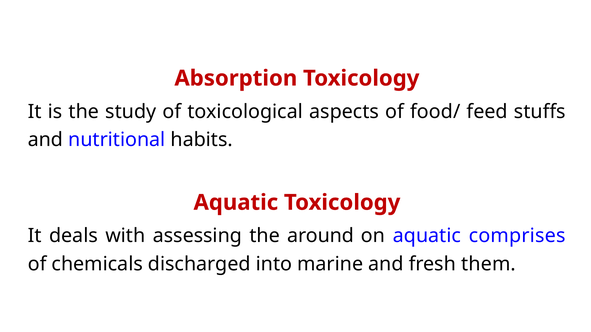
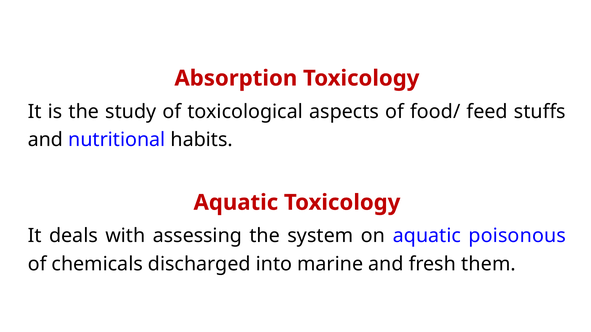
around: around -> system (320, 236)
comprises: comprises -> poisonous (517, 236)
